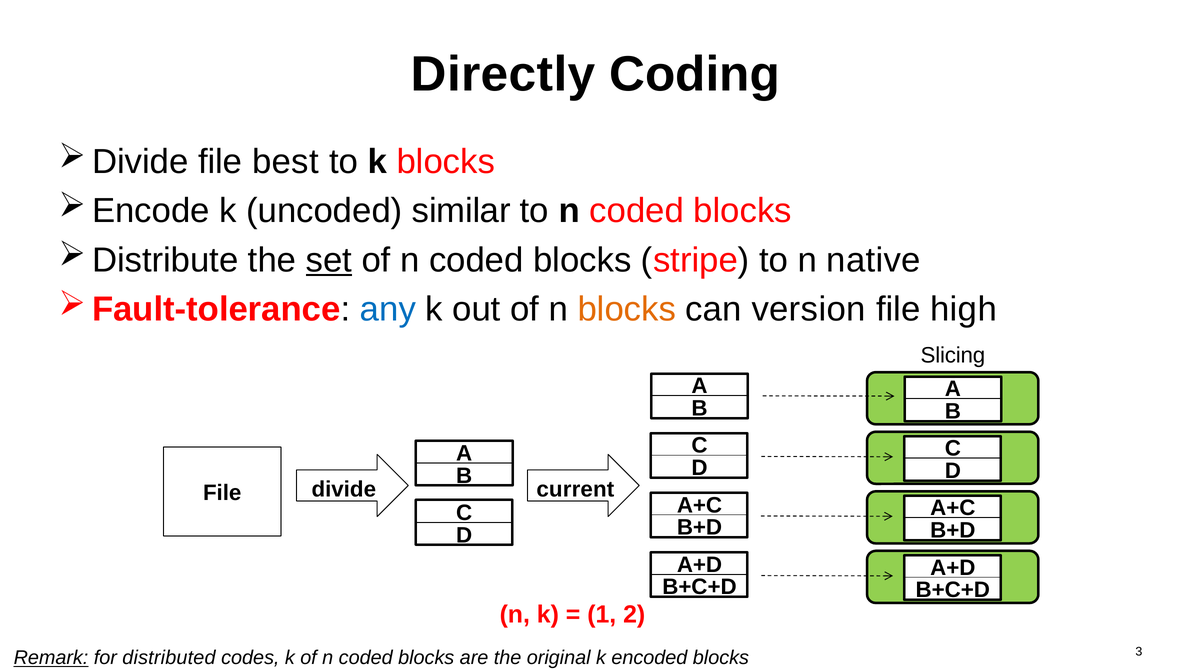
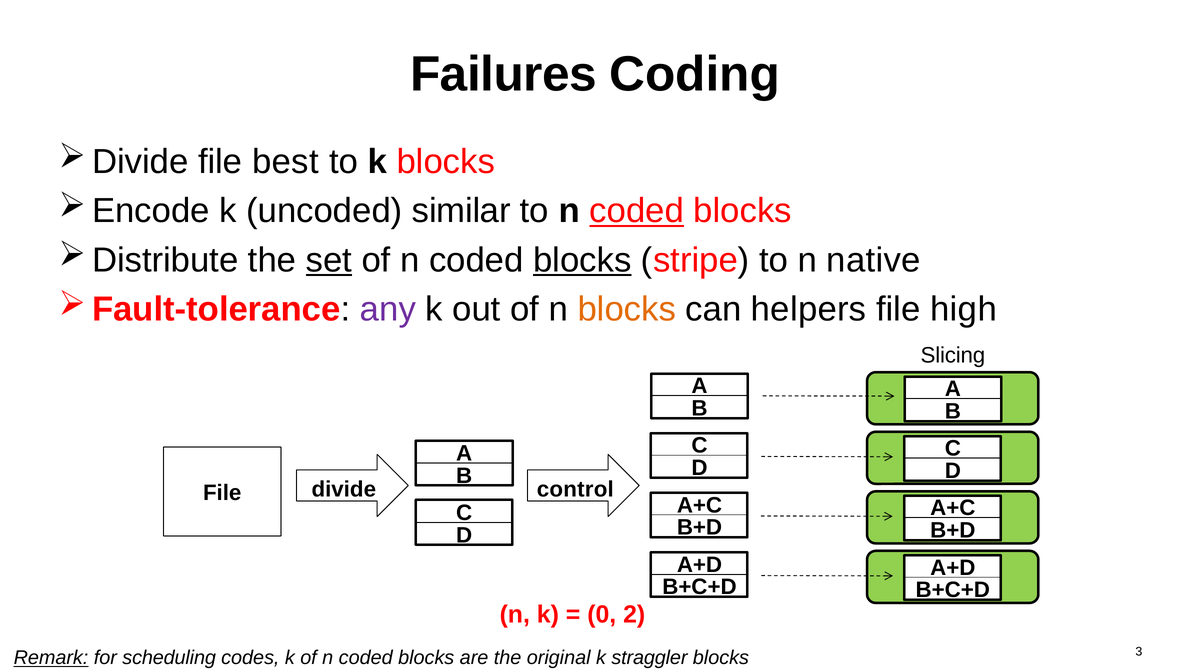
Directly: Directly -> Failures (503, 74)
coded underline: none -> present (637, 211)
blocks underline: none -> present (582, 260)
any colour: blue -> purple (388, 309)
version: version -> helpers (809, 309)
current: current -> control (575, 489)
1: 1 -> 0 (602, 615)
distributed: distributed -> scheduling (169, 658)
encoded: encoded -> straggler (649, 658)
